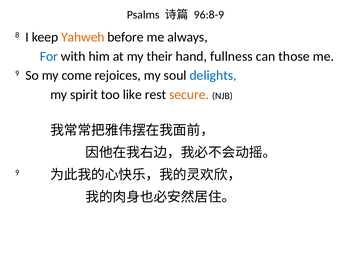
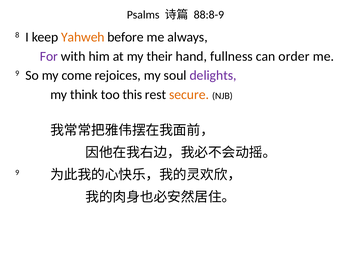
96:8-9: 96:8-9 -> 88:8-9 (209, 15)
For colour: blue -> purple (49, 56)
those: those -> order (294, 56)
delights colour: blue -> purple (213, 75)
spirit: spirit -> think (84, 95)
like: like -> this (132, 95)
